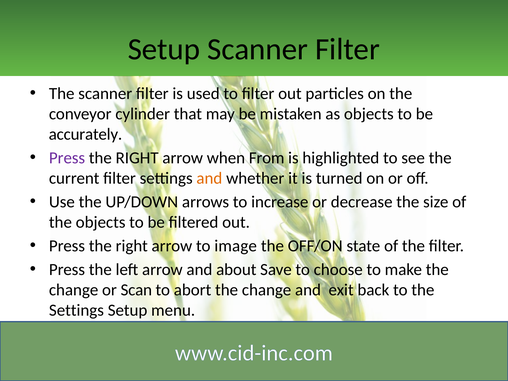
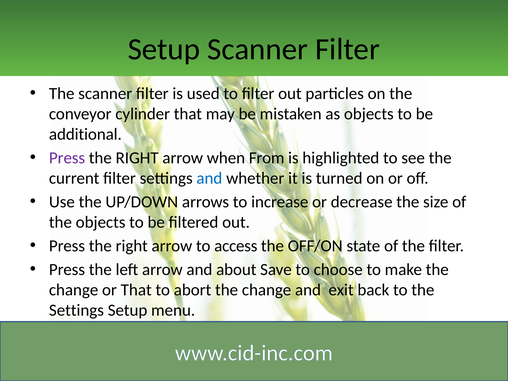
accurately: accurately -> additional (85, 134)
and colour: orange -> blue (209, 178)
image: image -> access (236, 246)
or Scan: Scan -> That (136, 290)
